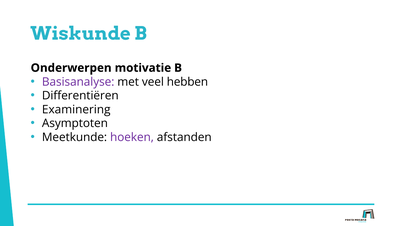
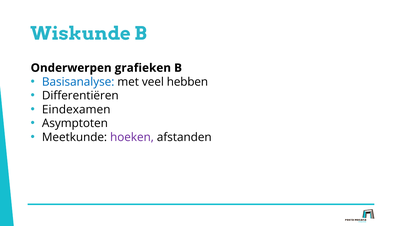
motivatie: motivatie -> grafieken (143, 68)
Basisanalyse colour: purple -> blue (78, 82)
Examinering: Examinering -> Eindexamen (76, 110)
